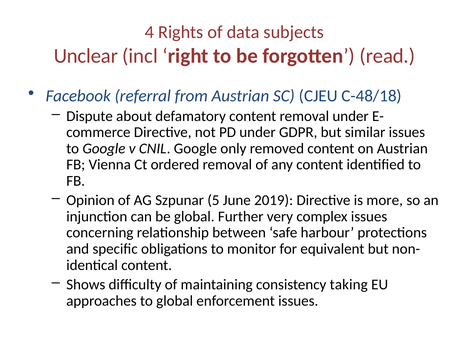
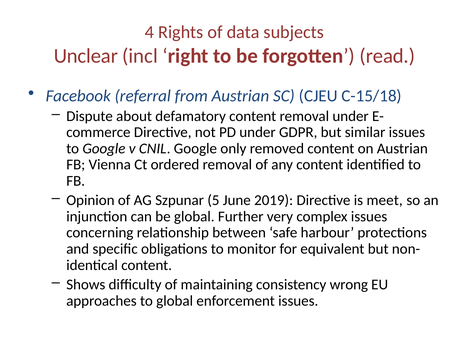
C-48/18: C-48/18 -> C-15/18 (372, 96)
more: more -> meet (385, 200)
taking: taking -> wrong (349, 284)
